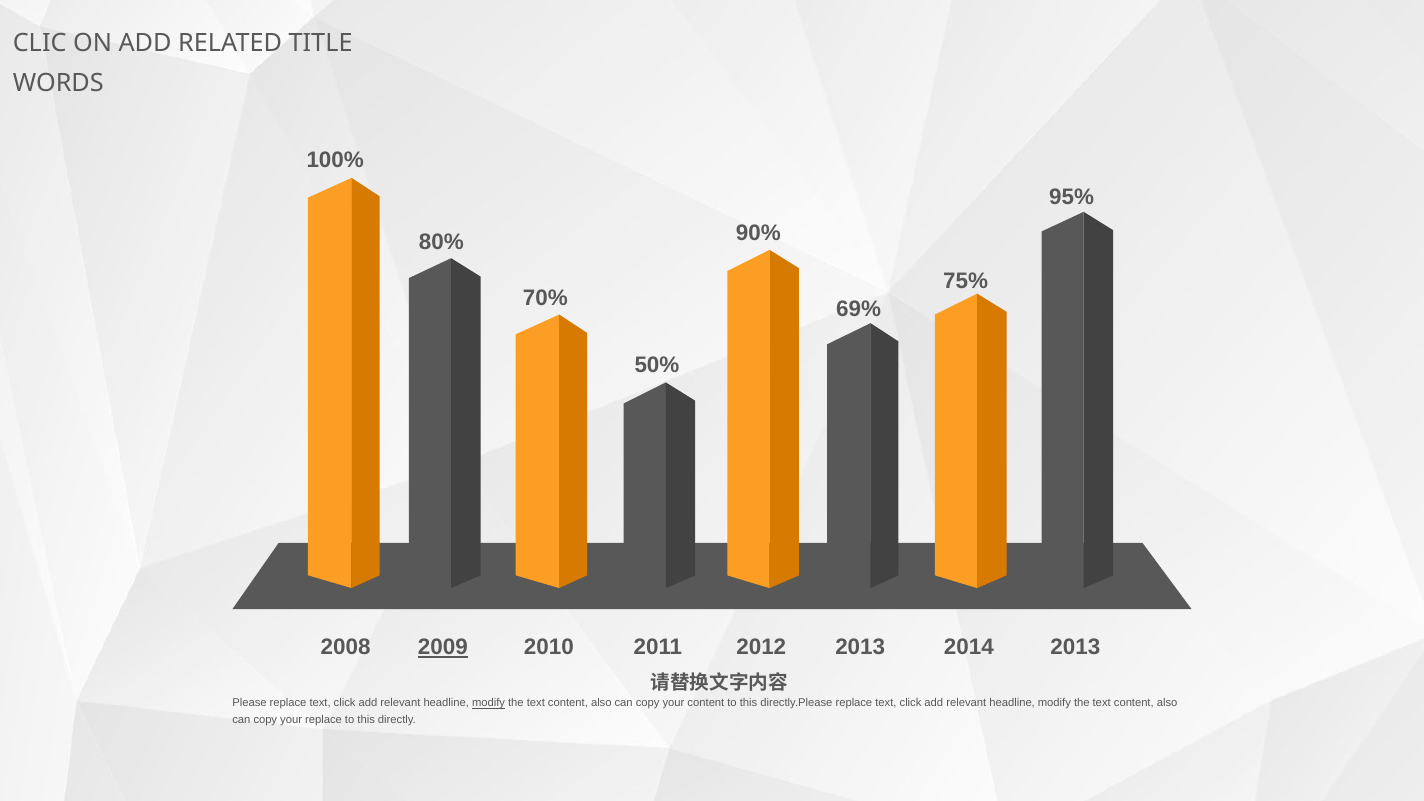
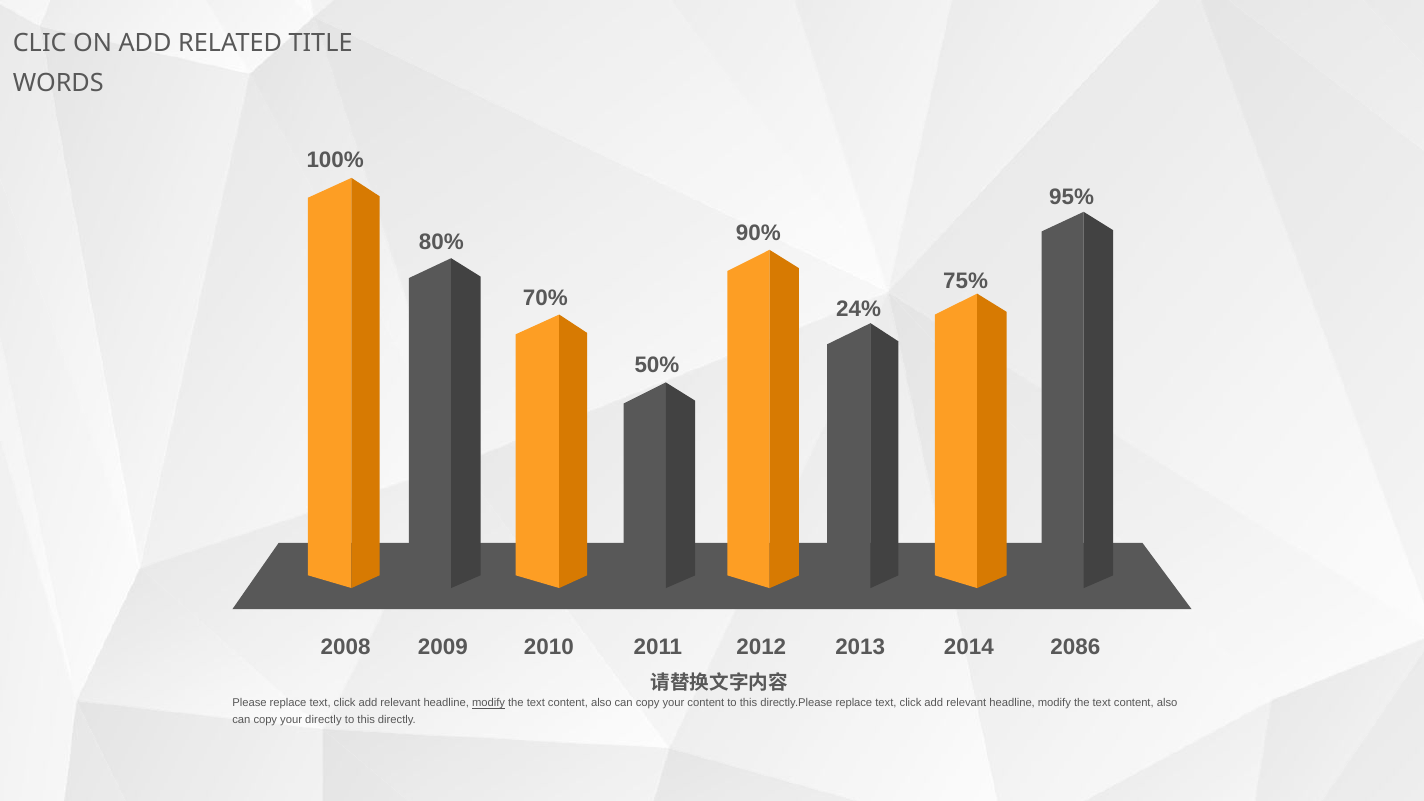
69%: 69% -> 24% (859, 309)
2009 underline: present -> none (443, 647)
2013: 2013 -> 2086 (1075, 647)
your replace: replace -> directly (323, 719)
